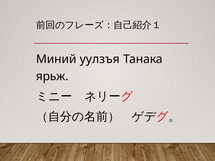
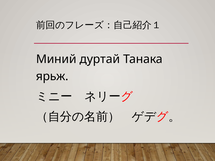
уулзъя: уулзъя -> дуртай (100, 59)
